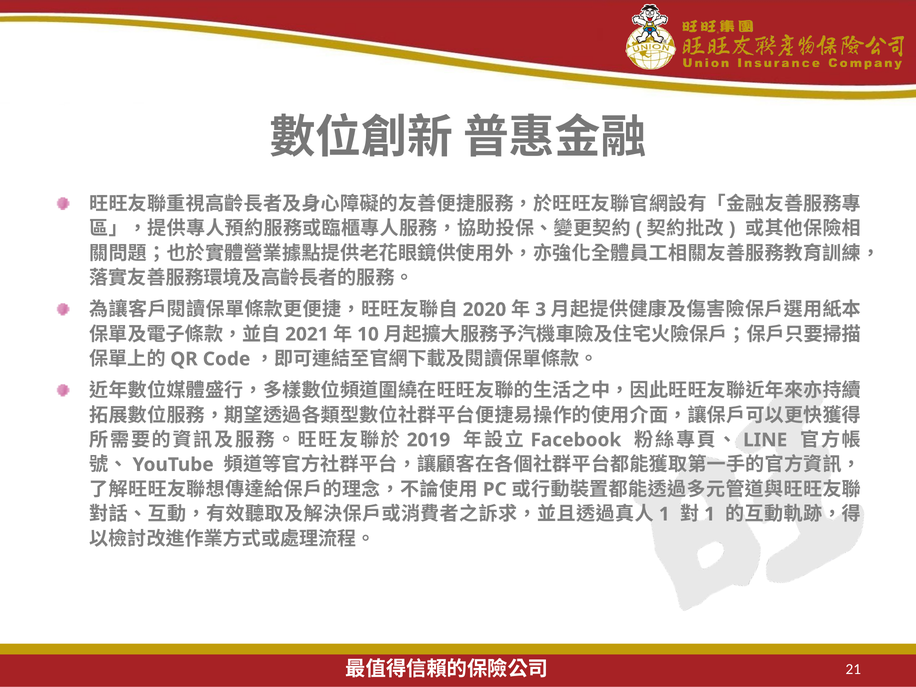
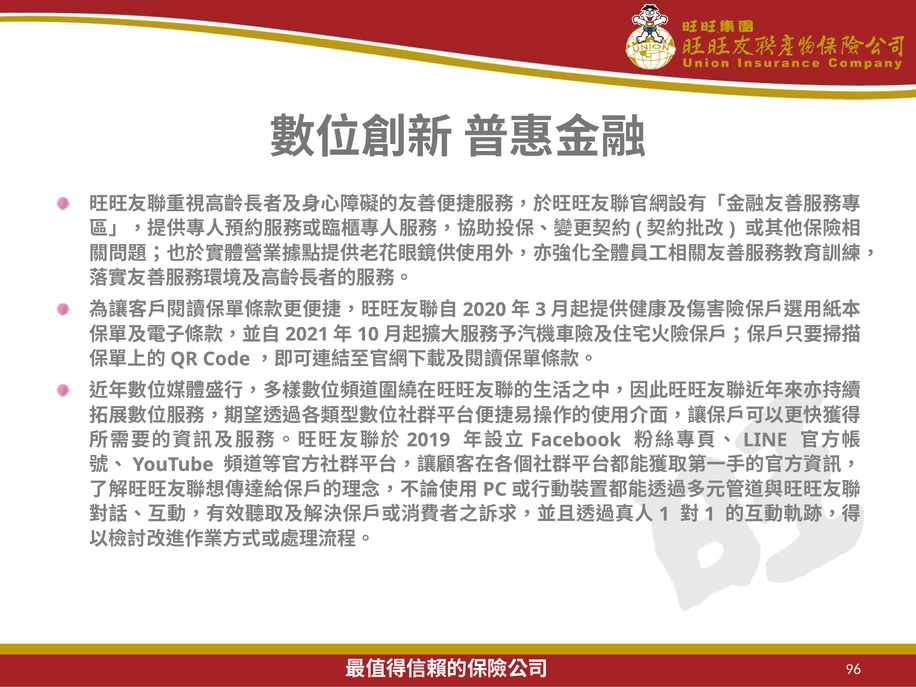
21: 21 -> 96 (853, 669)
